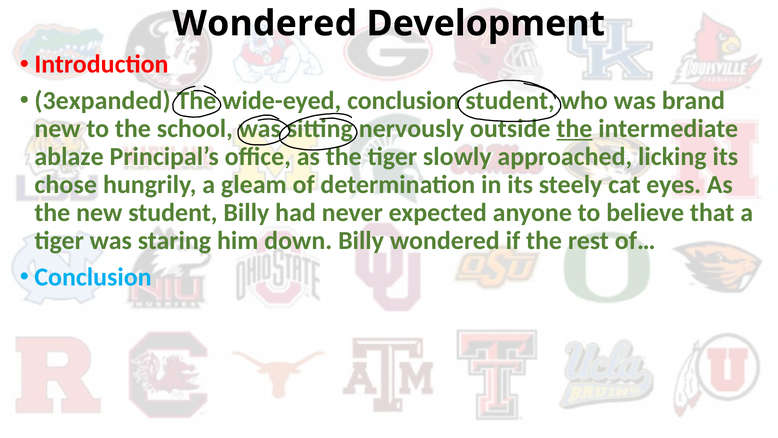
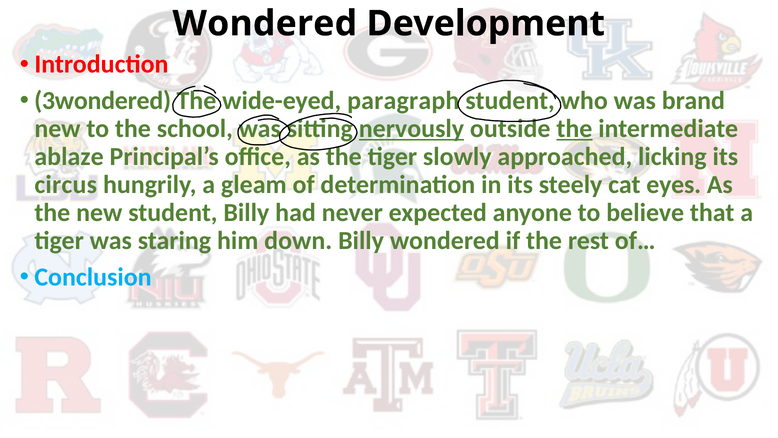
3expanded: 3expanded -> 3wondered (103, 100)
wide-eyed conclusion: conclusion -> paragraph (403, 100)
nervously underline: none -> present (411, 129)
chose: chose -> circus (66, 185)
